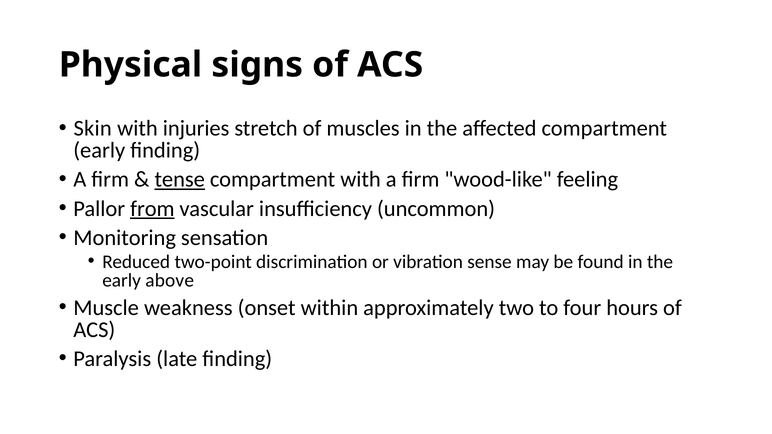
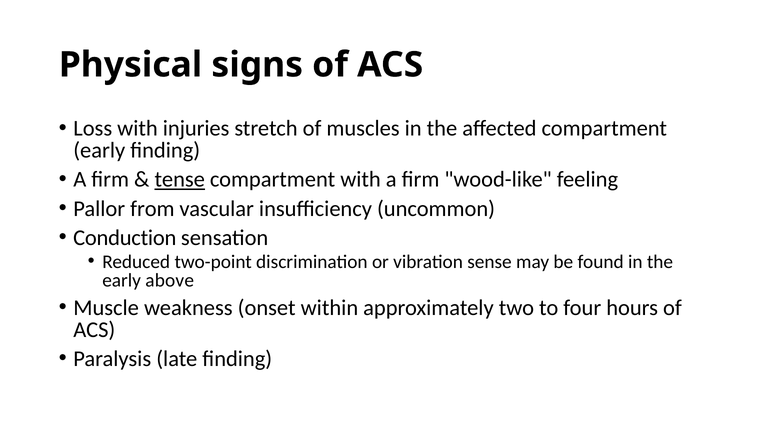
Skin: Skin -> Loss (93, 129)
from underline: present -> none (152, 209)
Monitoring: Monitoring -> Conduction (125, 238)
